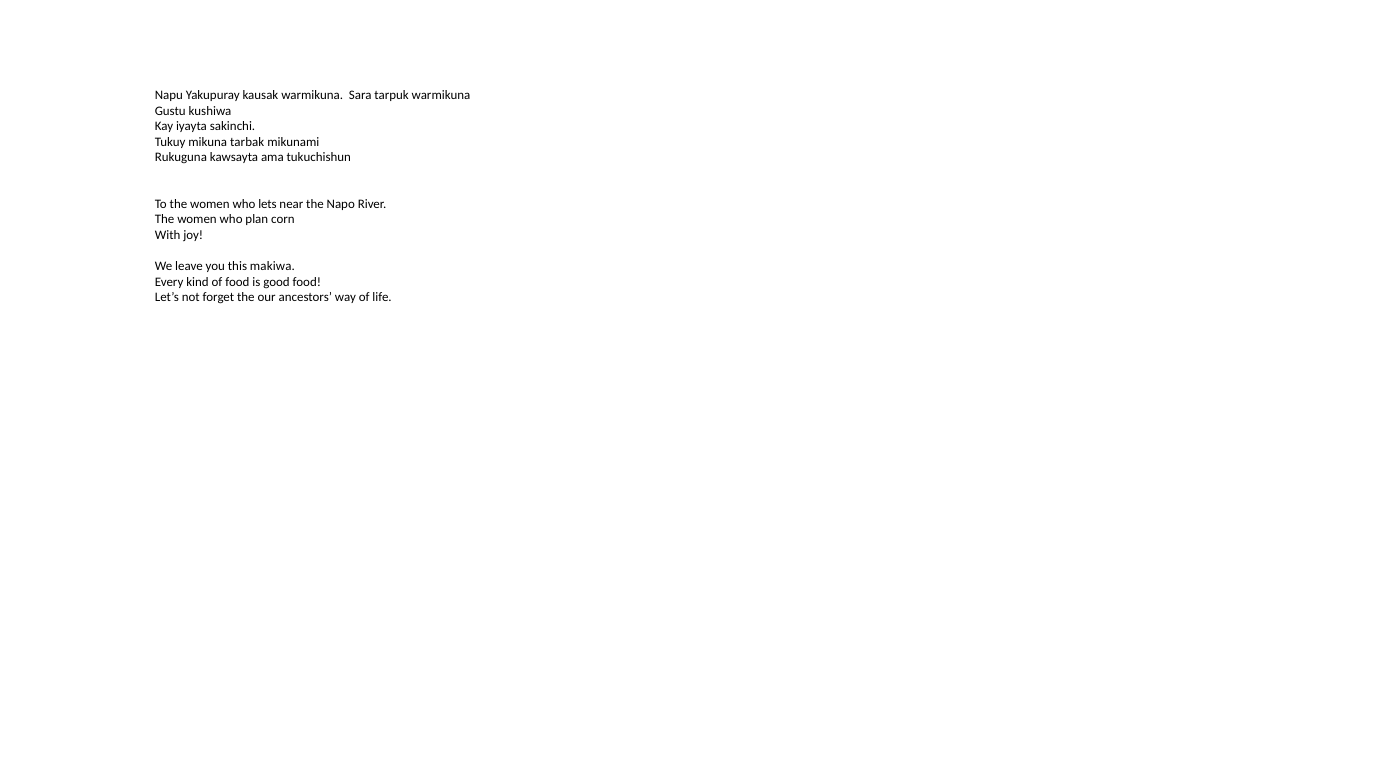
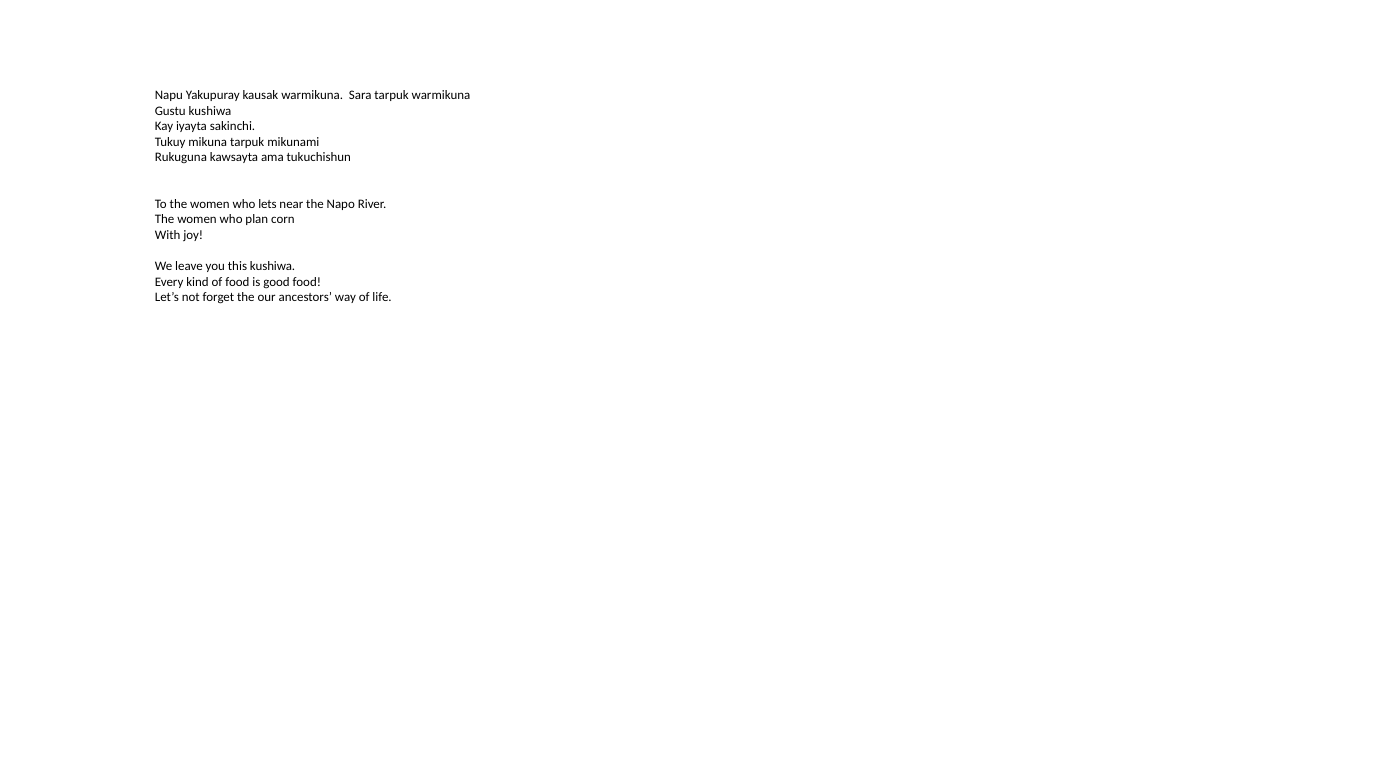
mikuna tarbak: tarbak -> tarpuk (247, 142)
this makiwa: makiwa -> kushiwa (273, 266)
